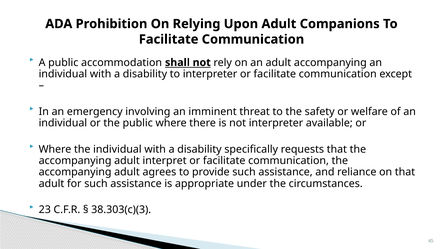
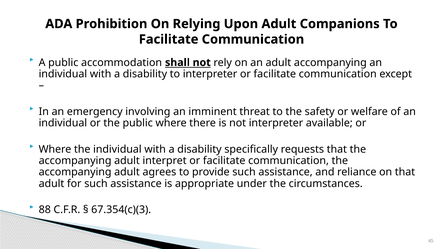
23: 23 -> 88 (45, 210)
38.303(c)(3: 38.303(c)(3 -> 67.354(c)(3 (121, 210)
